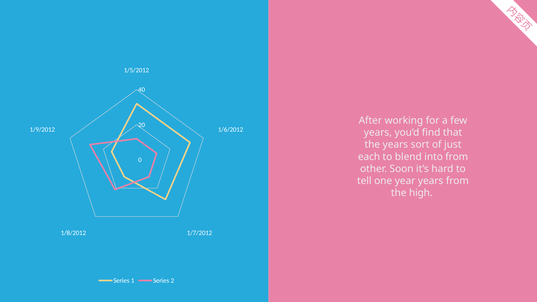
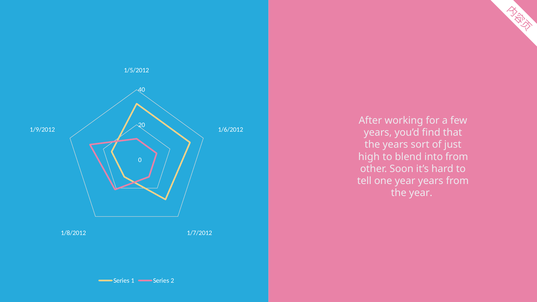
each: each -> high (369, 157)
the high: high -> year (421, 193)
